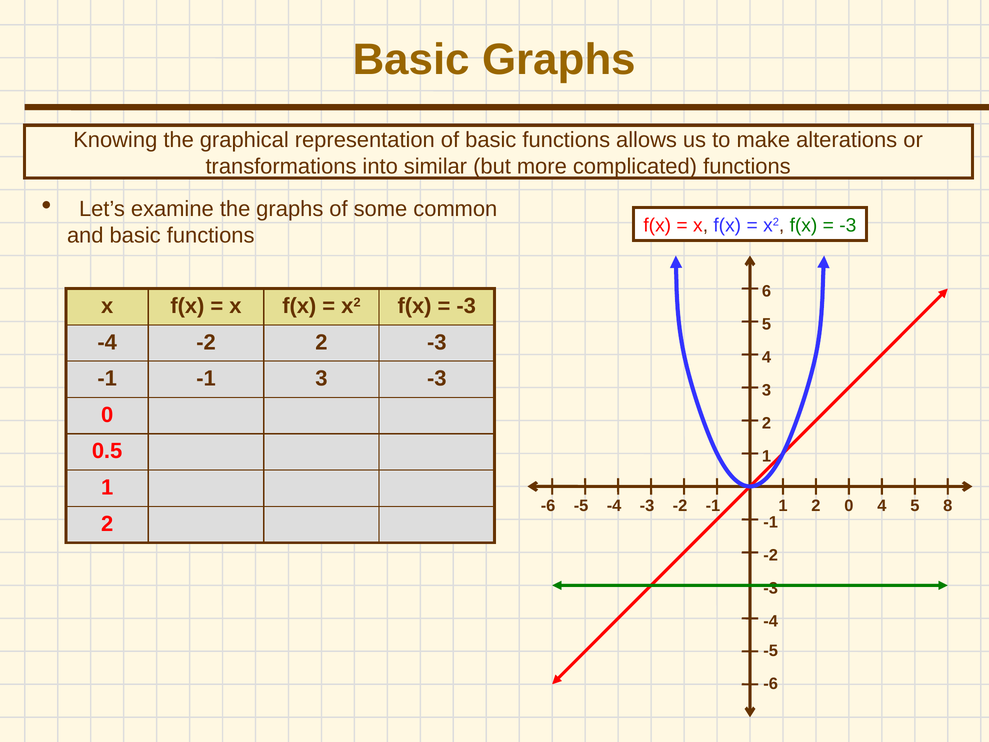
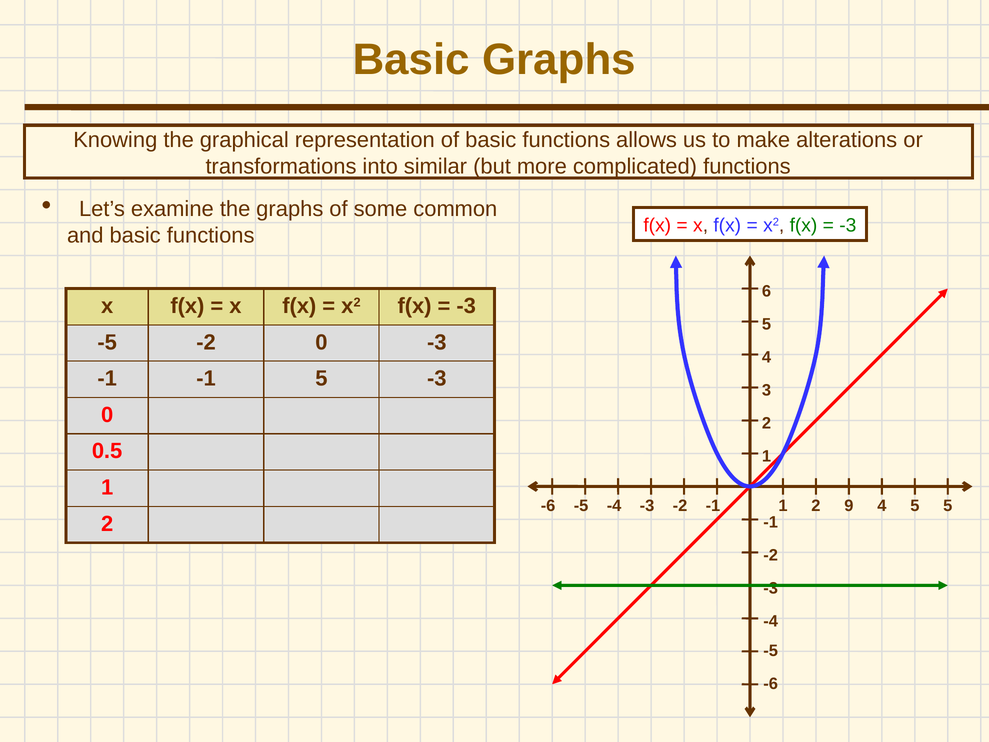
-4: -4 -> -5 (107, 342)
-2 2: 2 -> 0 (321, 342)
-1 3: 3 -> 5 (321, 379)
2 0: 0 -> 9 (849, 505)
5 8: 8 -> 5 (948, 505)
